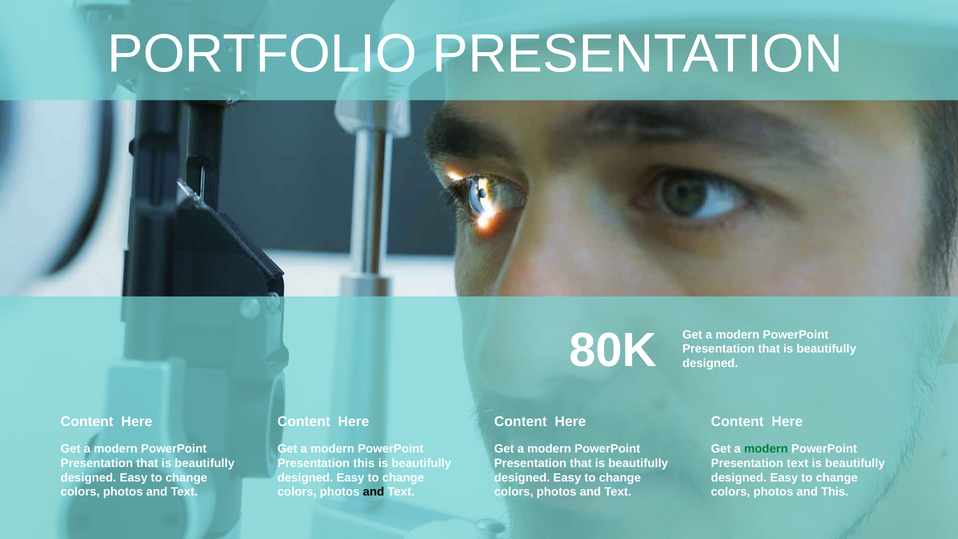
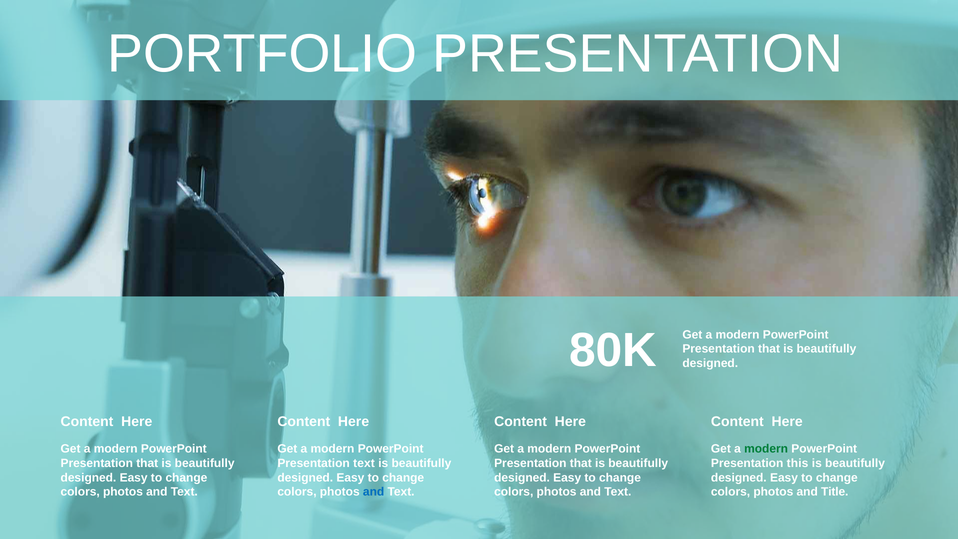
Presentation this: this -> text (364, 463)
Presentation text: text -> this (798, 463)
and colour: black -> blue (374, 492)
and This: This -> Title (835, 492)
